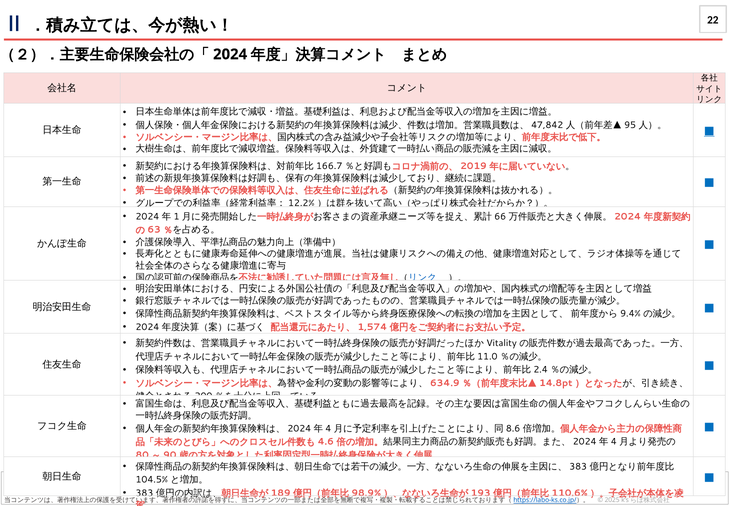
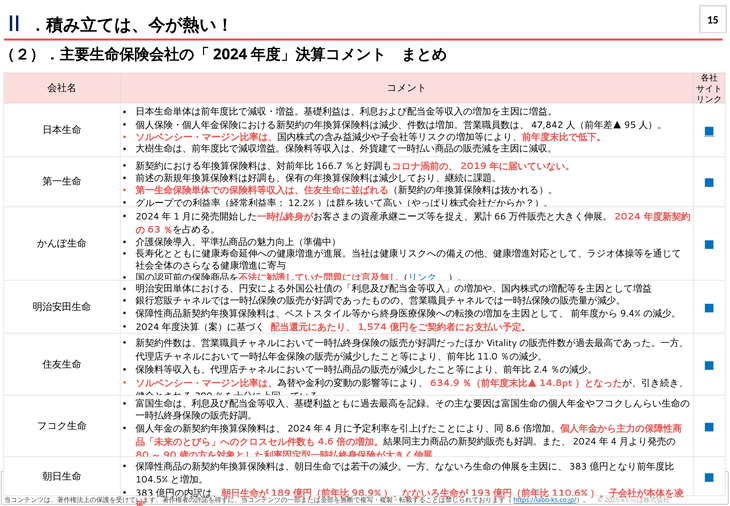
22: 22 -> 15 (713, 20)
